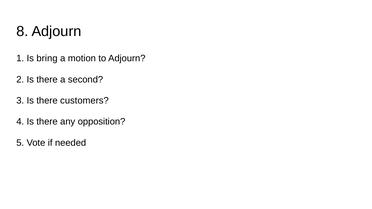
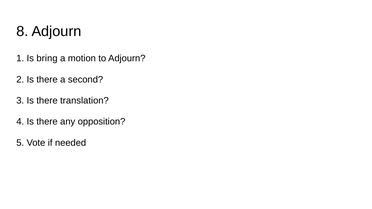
customers: customers -> translation (84, 101)
